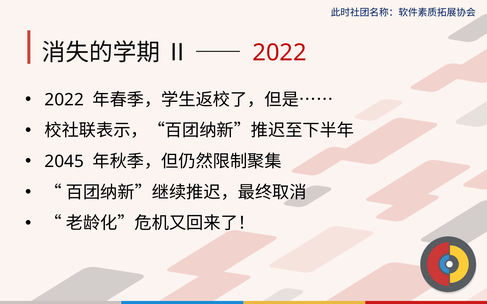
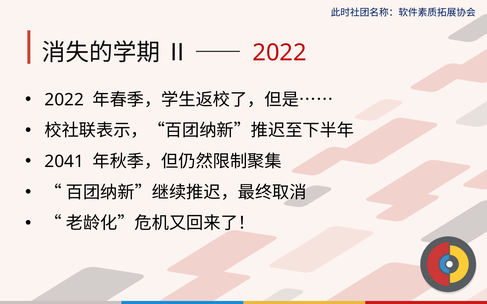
2045: 2045 -> 2041 (64, 162)
